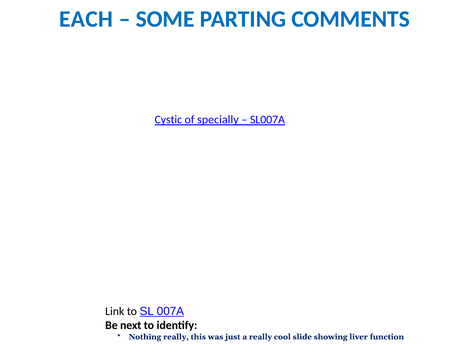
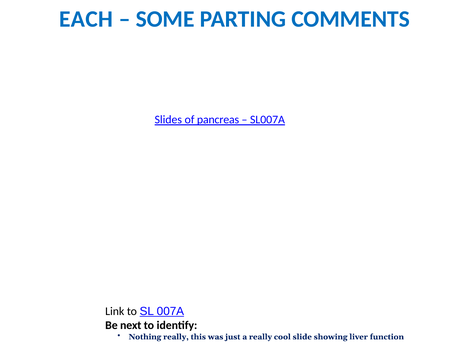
Cystic: Cystic -> Slides (168, 120)
specially: specially -> pancreas (218, 120)
